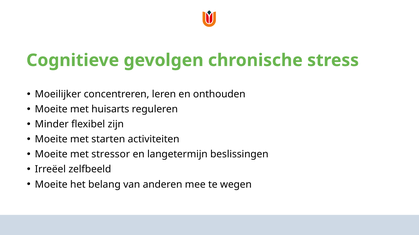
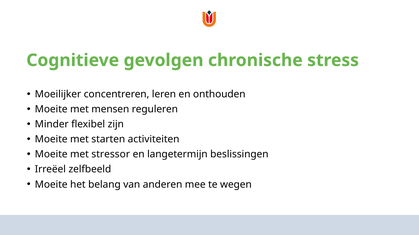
huisarts: huisarts -> mensen (110, 110)
